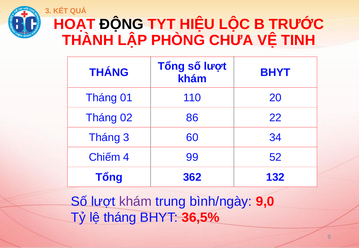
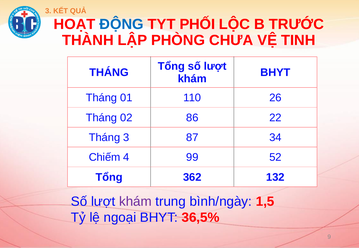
ĐỘNG colour: black -> blue (122, 24)
HIỆU: HIỆU -> PHỐI (197, 24)
20: 20 -> 26 (275, 98)
60: 60 -> 87 (192, 138)
9,0: 9,0 -> 1,5 (265, 202)
lệ tháng: tháng -> ngoại (120, 218)
